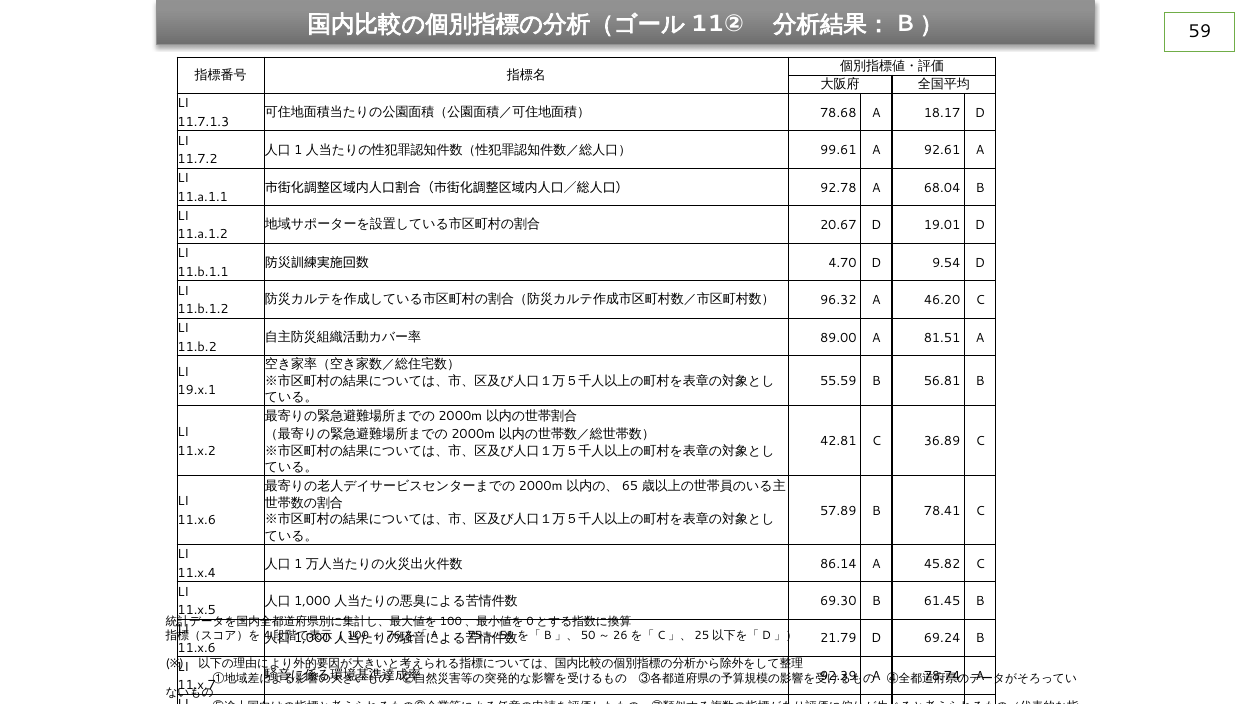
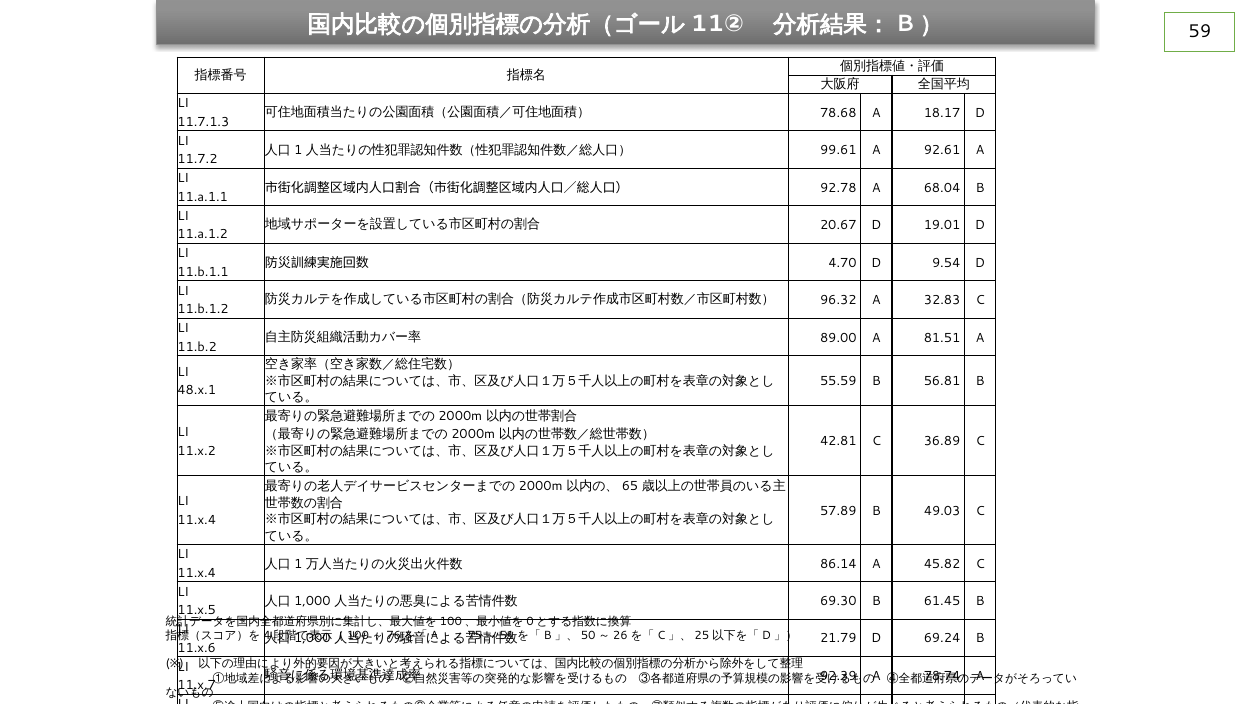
46.20: 46.20 -> 32.83 (942, 300)
19.x.1: 19.x.1 -> 48.x.1 (197, 390)
78.41: 78.41 -> 49.03 (942, 511)
11.x.6: 11.x.6 -> 11.x.4 (197, 520)
